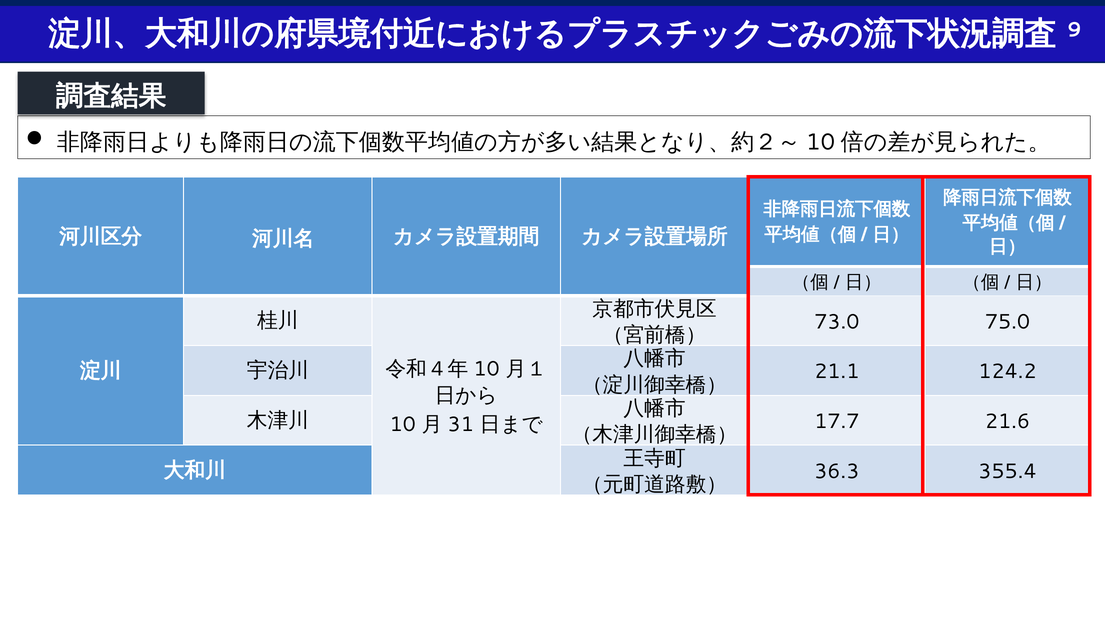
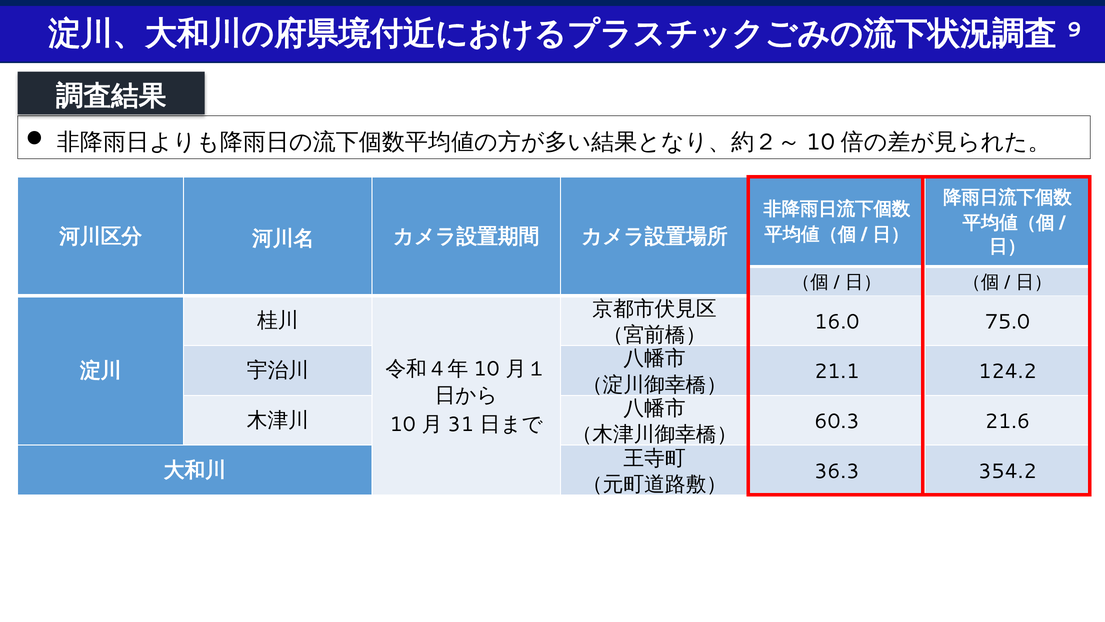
73.0: 73.0 -> 16.0 (837, 322)
17.7: 17.7 -> 60.3 (837, 421)
355.4: 355.4 -> 354.2 (1007, 471)
